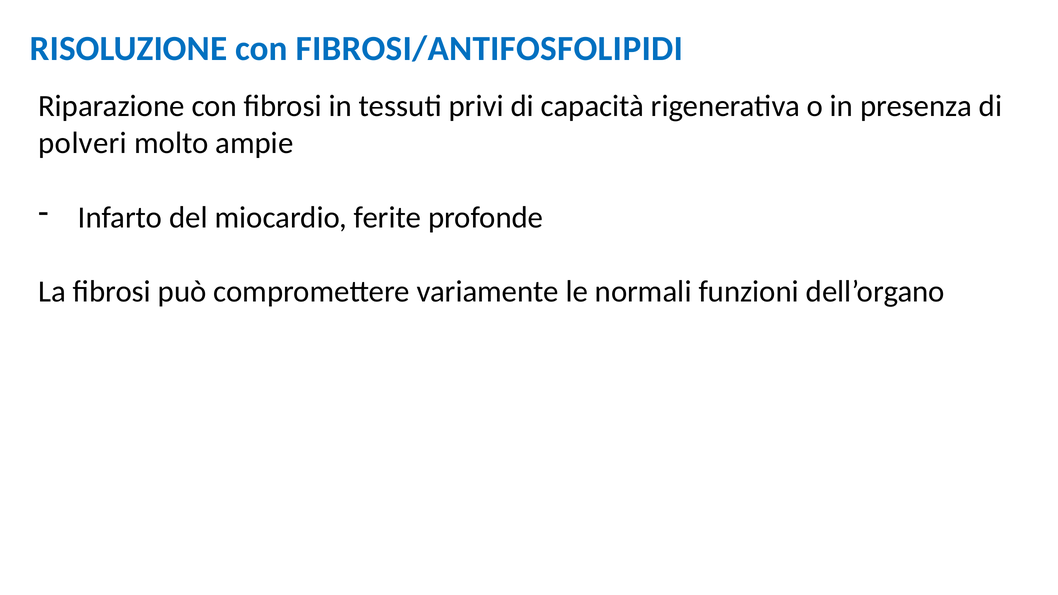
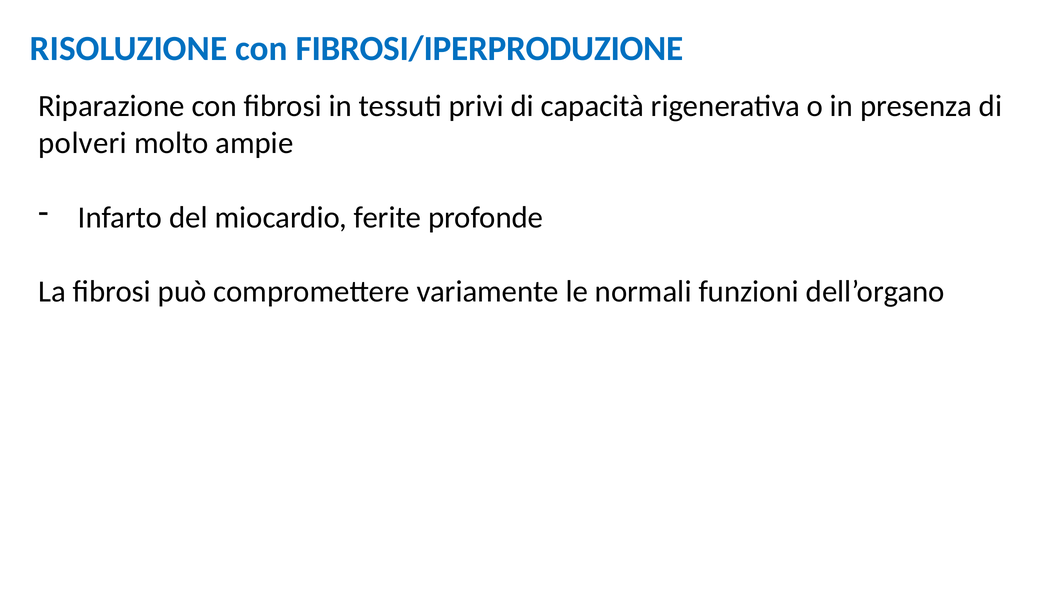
FIBROSI/ANTIFOSFOLIPIDI: FIBROSI/ANTIFOSFOLIPIDI -> FIBROSI/IPERPRODUZIONE (490, 48)
